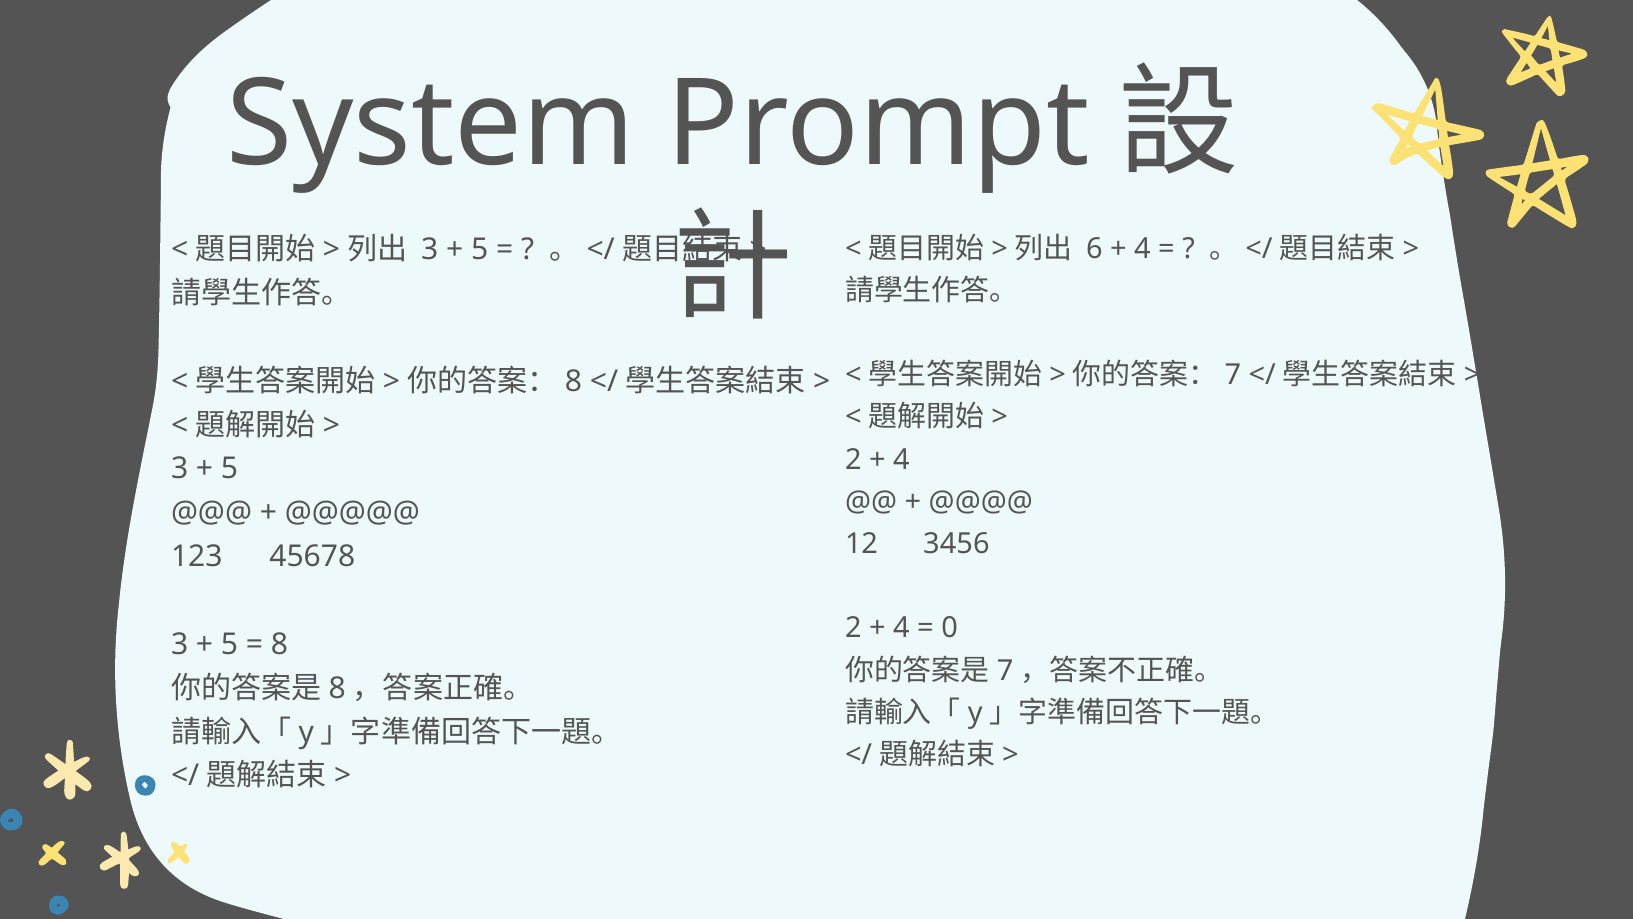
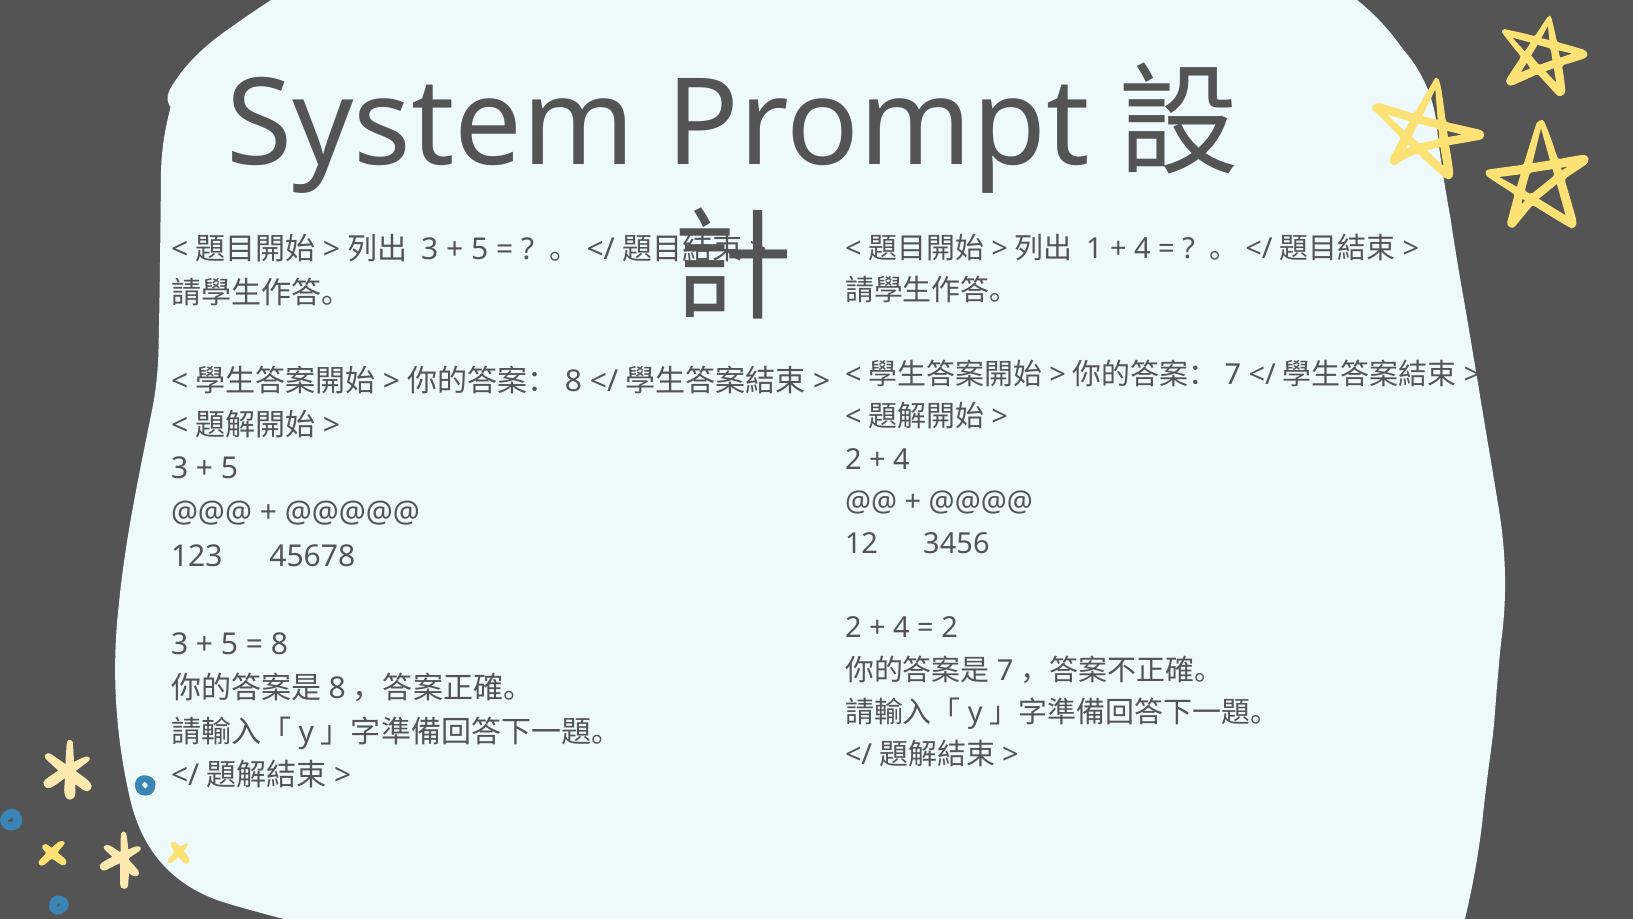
6: 6 -> 1 (1094, 248)
0: 0 -> 2 (950, 628)
